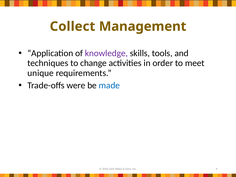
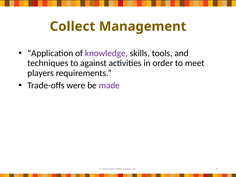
change: change -> against (93, 63)
unique: unique -> players (41, 73)
made colour: blue -> purple (109, 85)
